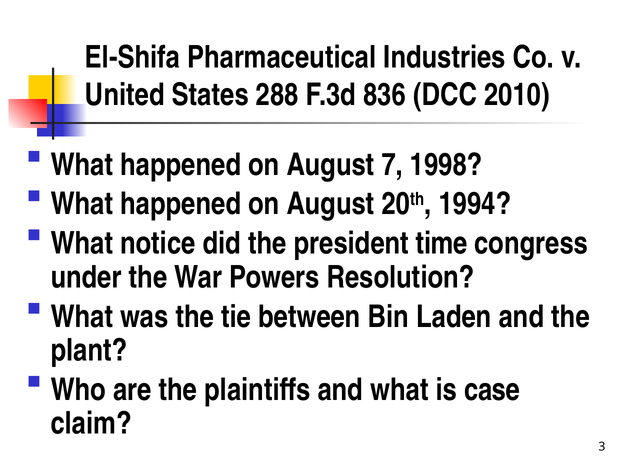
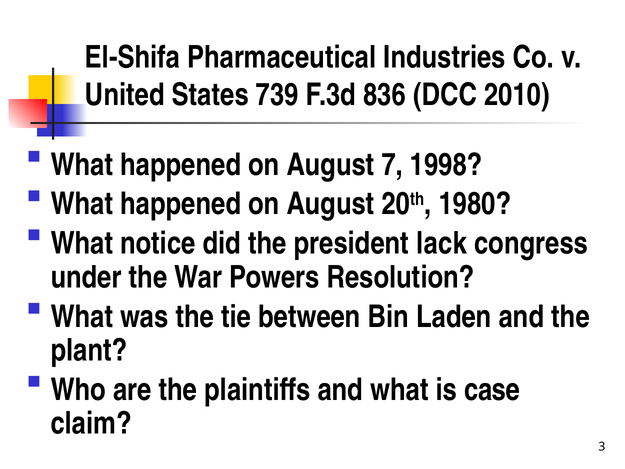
288: 288 -> 739 (277, 95)
1994: 1994 -> 1980 (475, 204)
time: time -> lack (441, 243)
